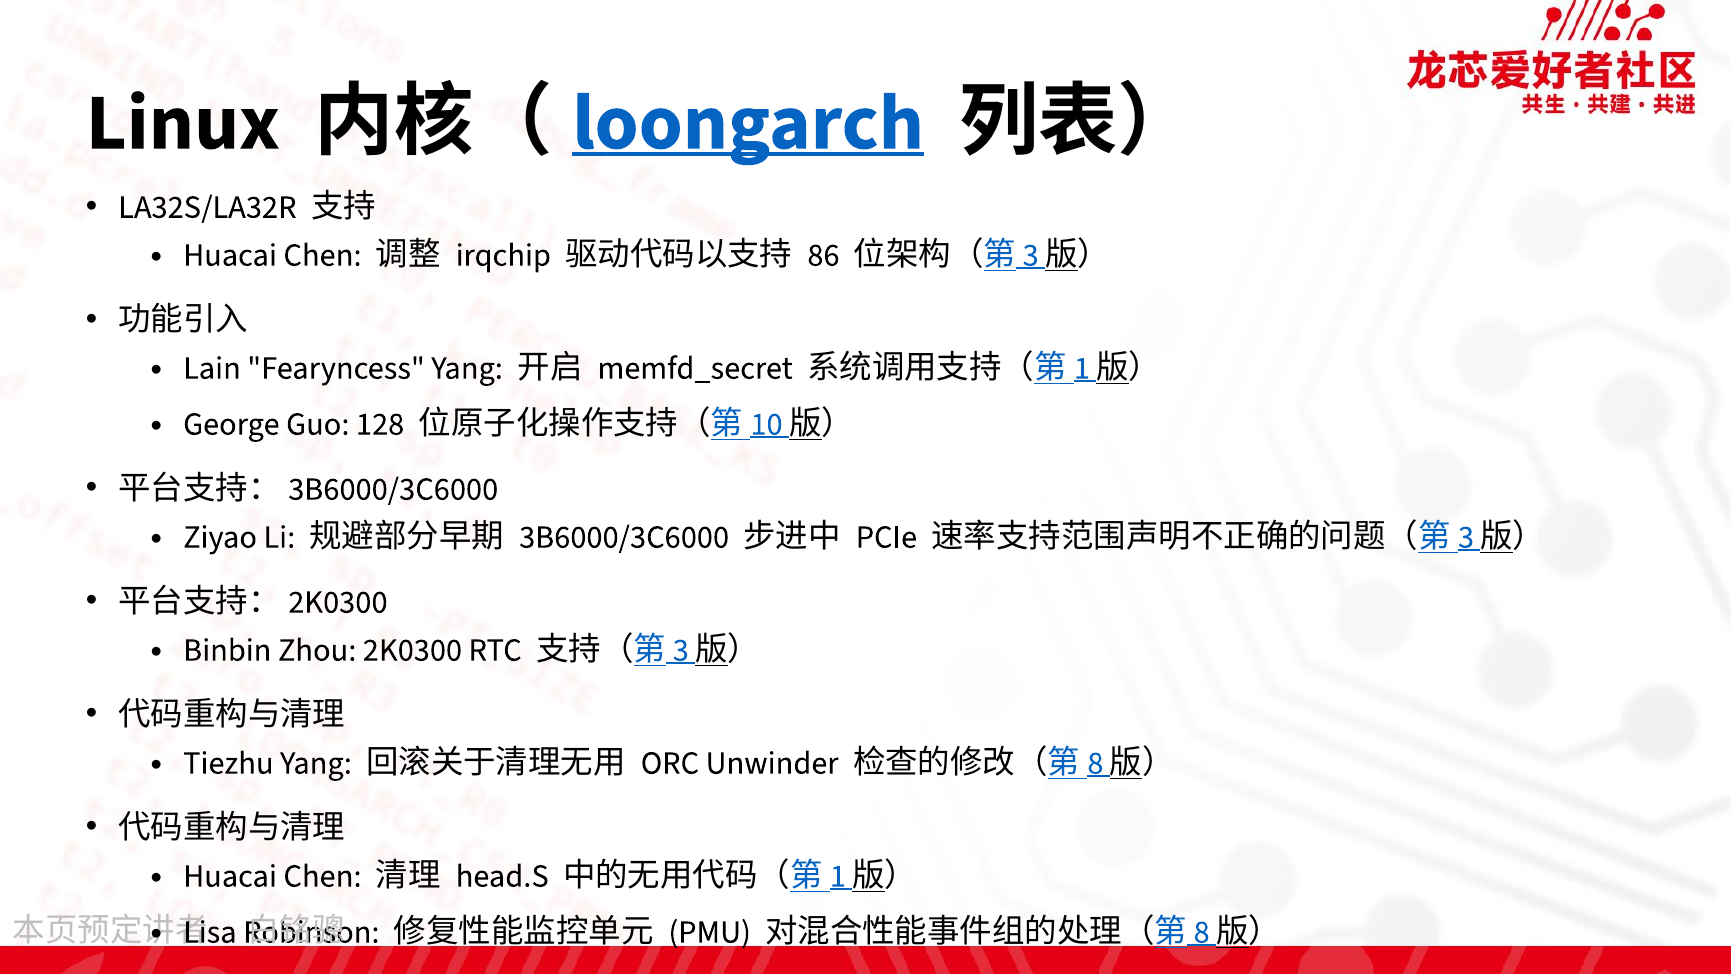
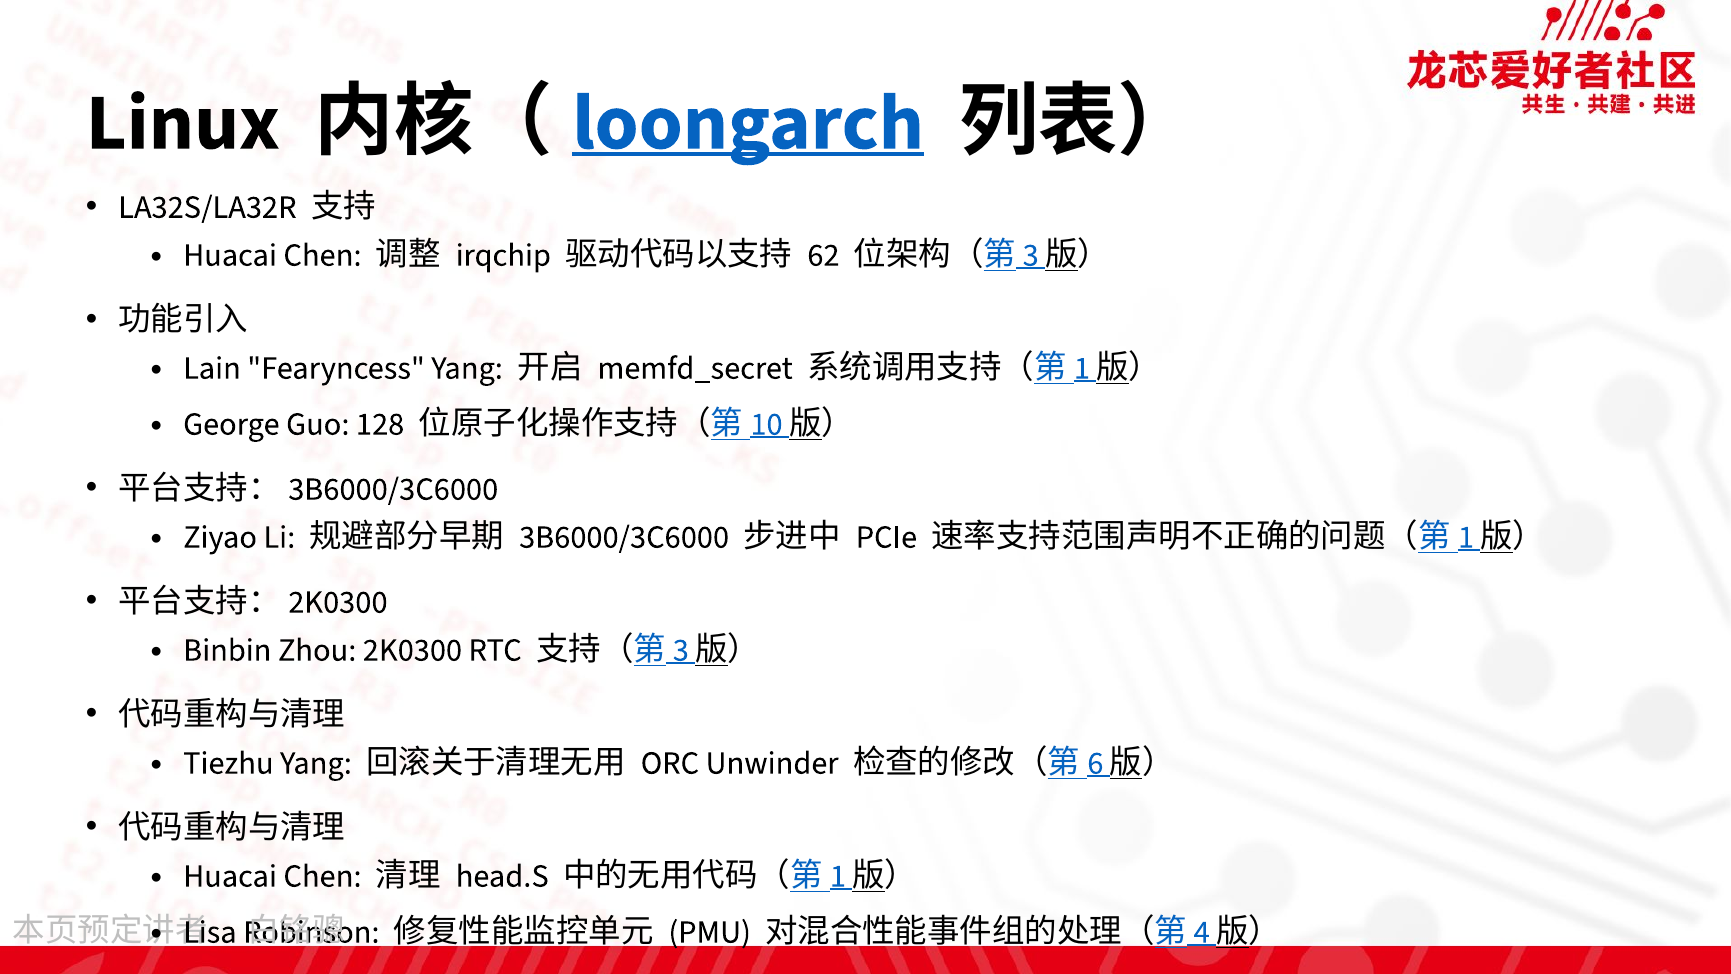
86: 86 -> 62 (823, 255)
3: 3 -> 1 (1466, 537)
8: 8 -> 6 (1095, 763)
8: 8 -> 4 (1202, 932)
